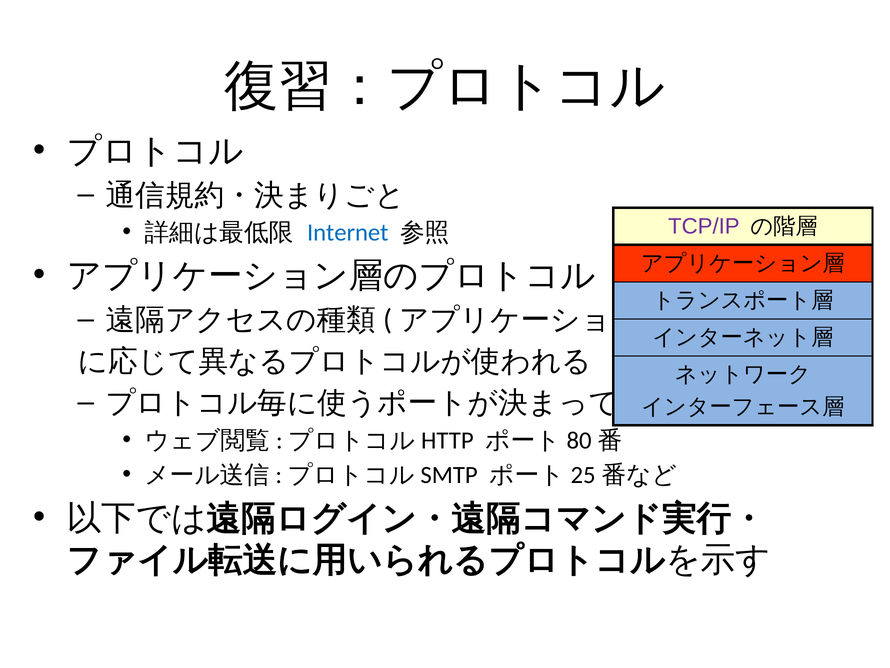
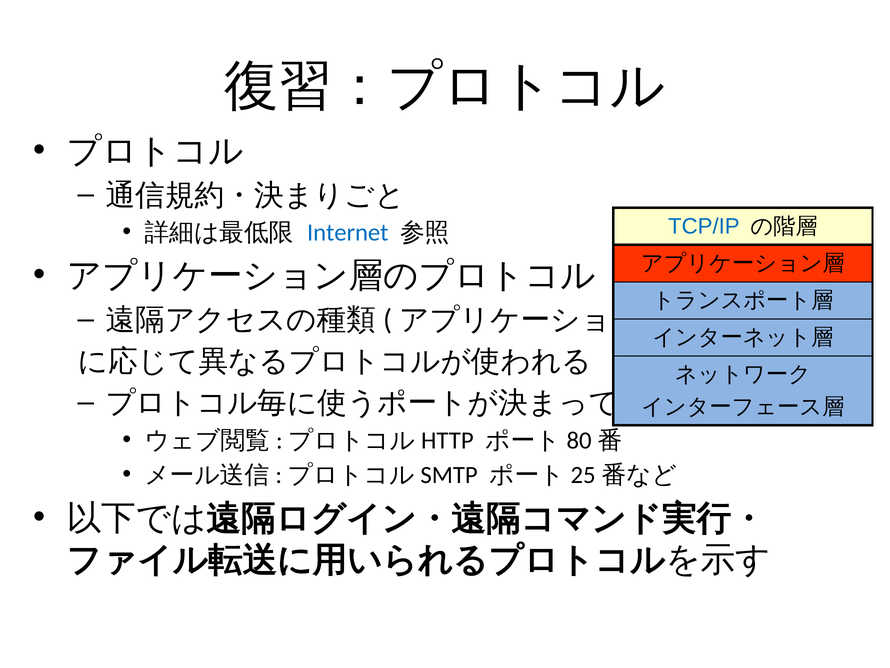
TCP/IP colour: purple -> blue (704, 226)
